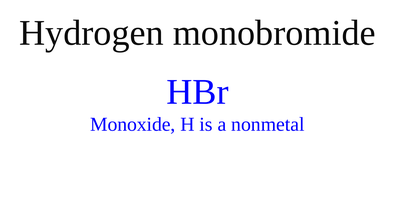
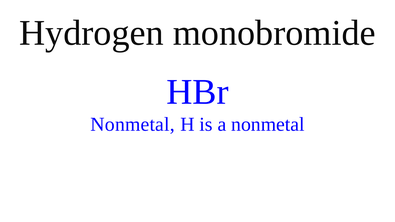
Monoxide: Monoxide -> Nonmetal (133, 125)
